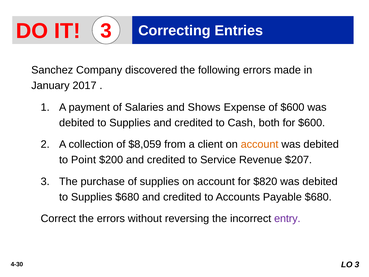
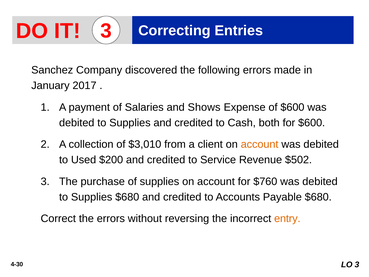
$8,059: $8,059 -> $3,010 (145, 144)
Point: Point -> Used (84, 160)
$207: $207 -> $502 (299, 160)
$820: $820 -> $760 (265, 181)
entry colour: purple -> orange (287, 218)
